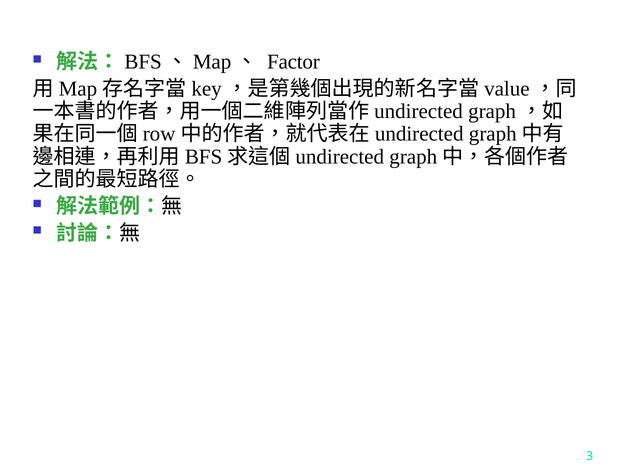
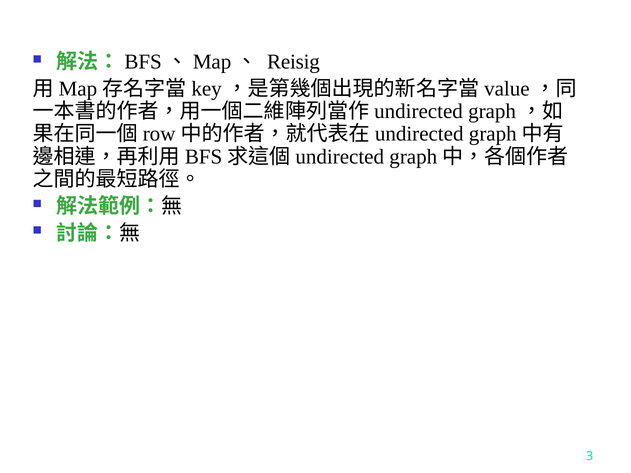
Factor: Factor -> Reisig (293, 62)
